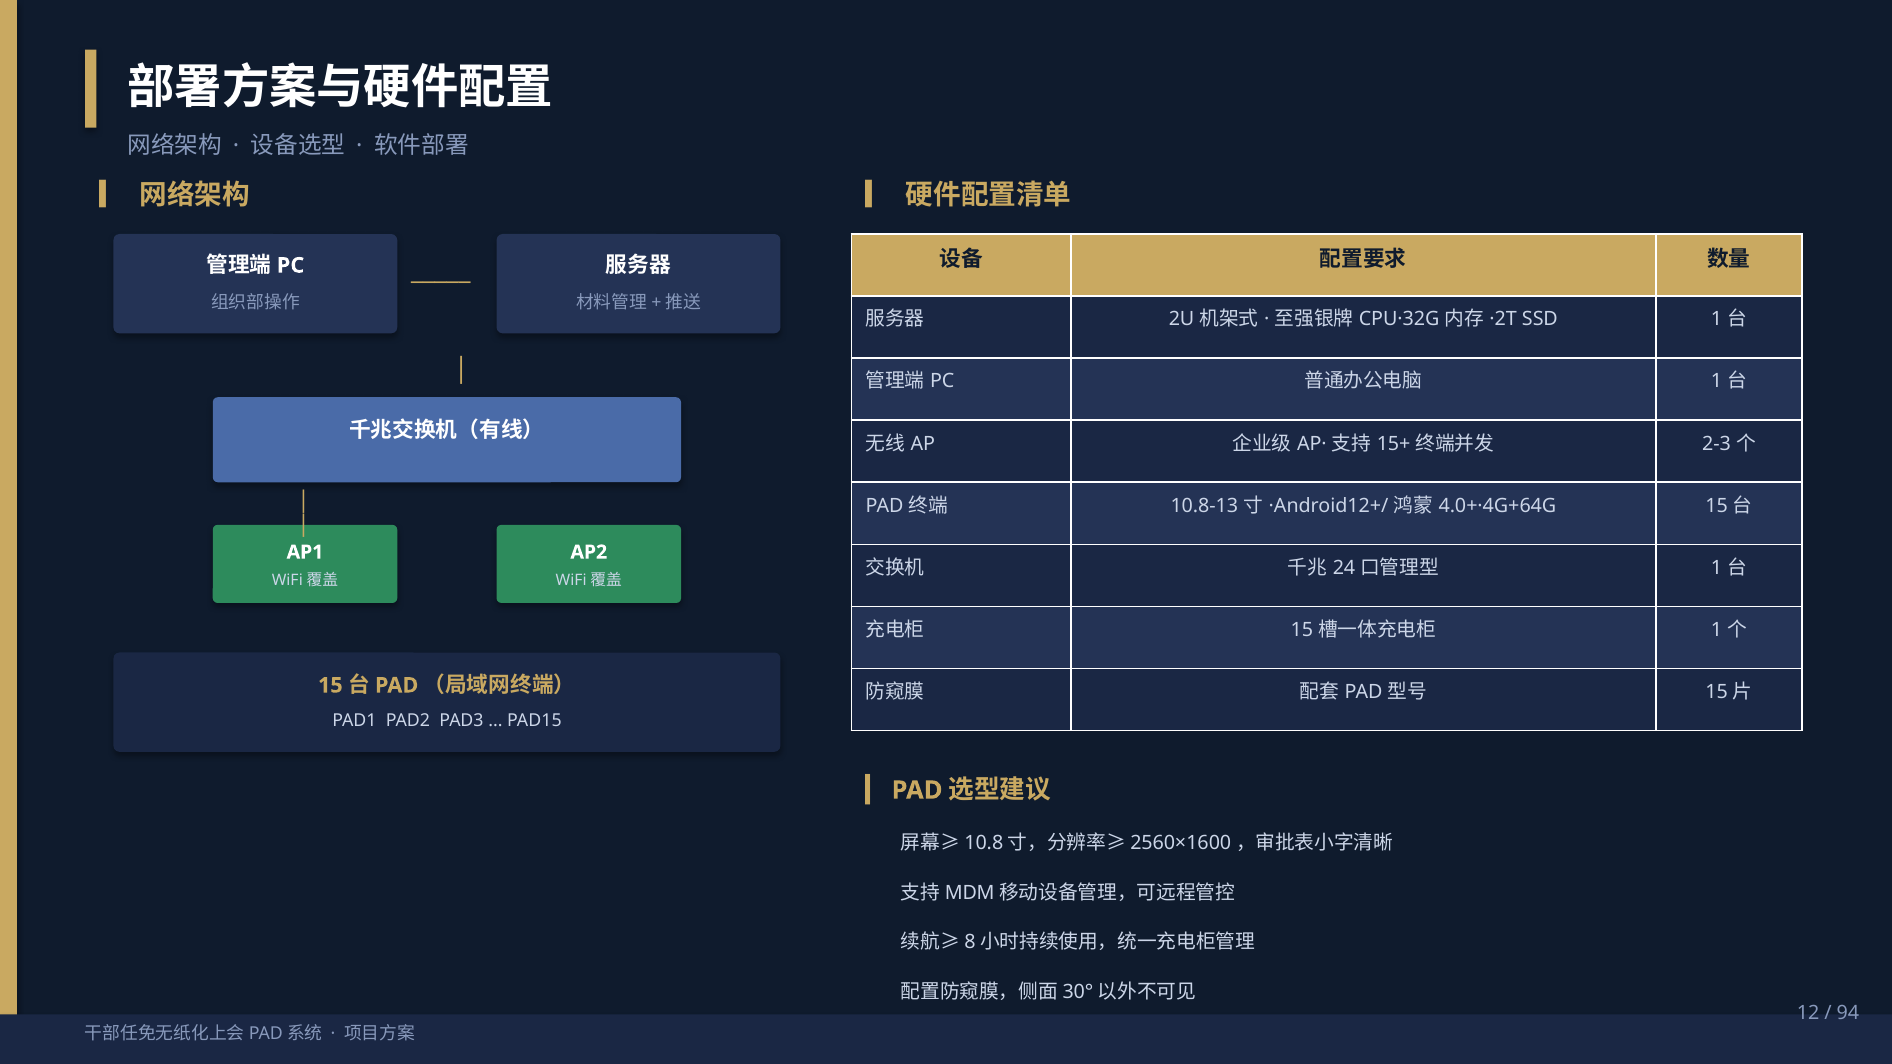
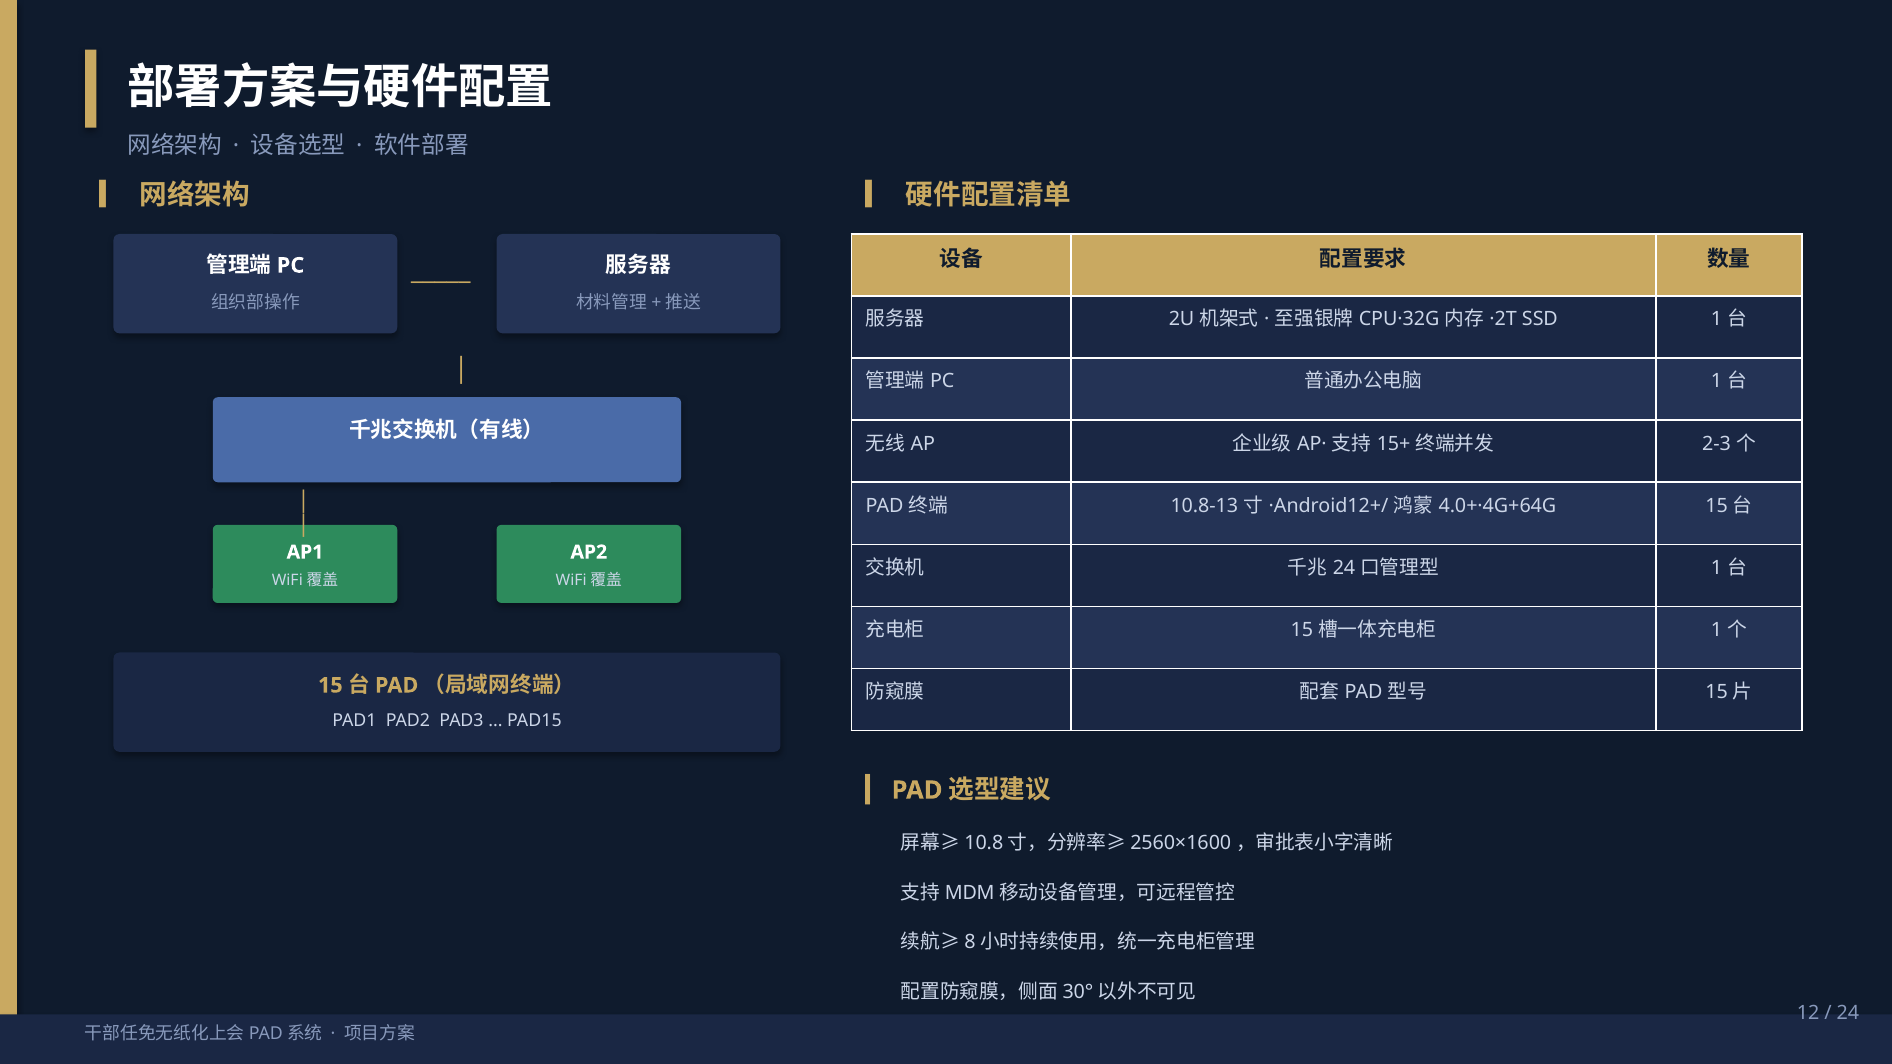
94: 94 -> 24 (1848, 1013)
